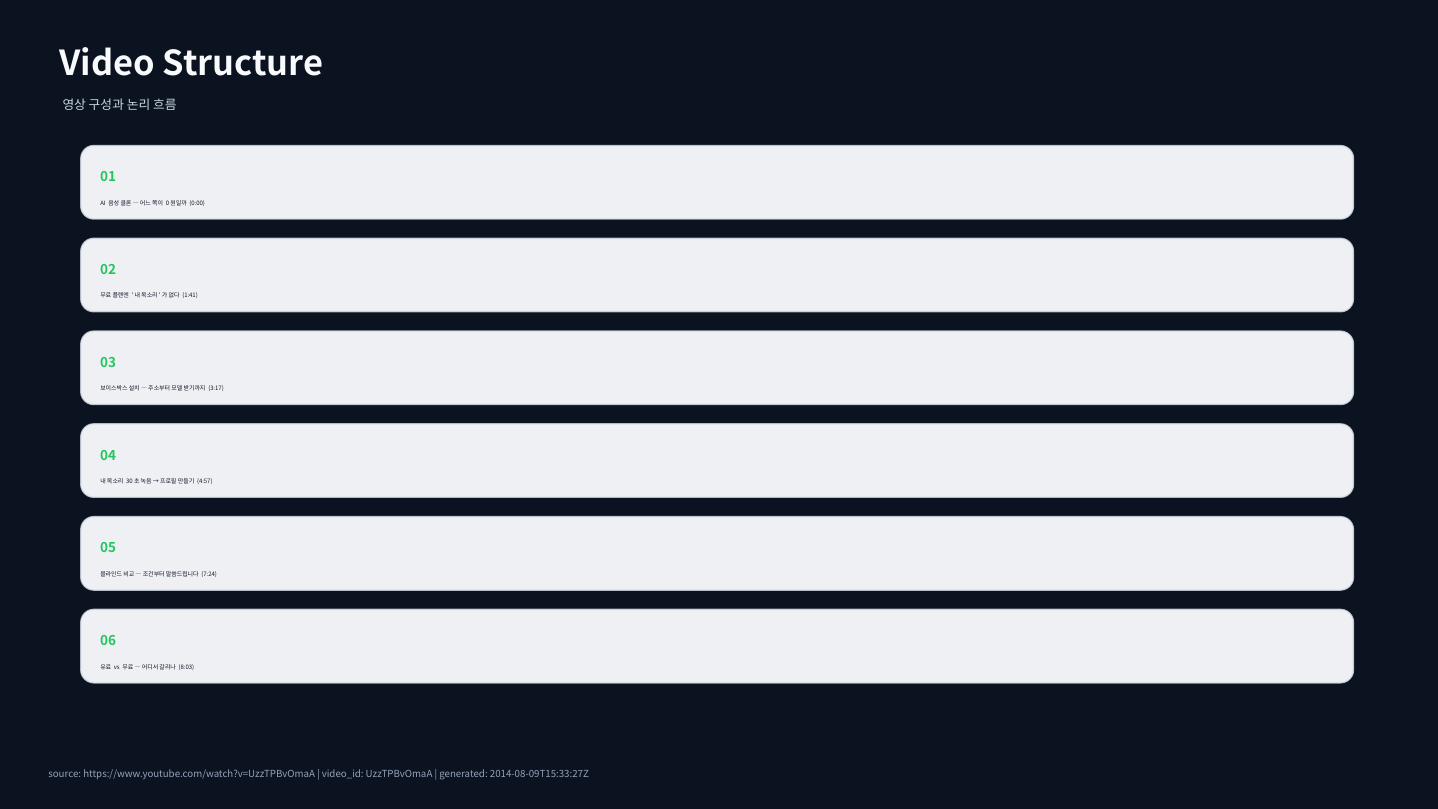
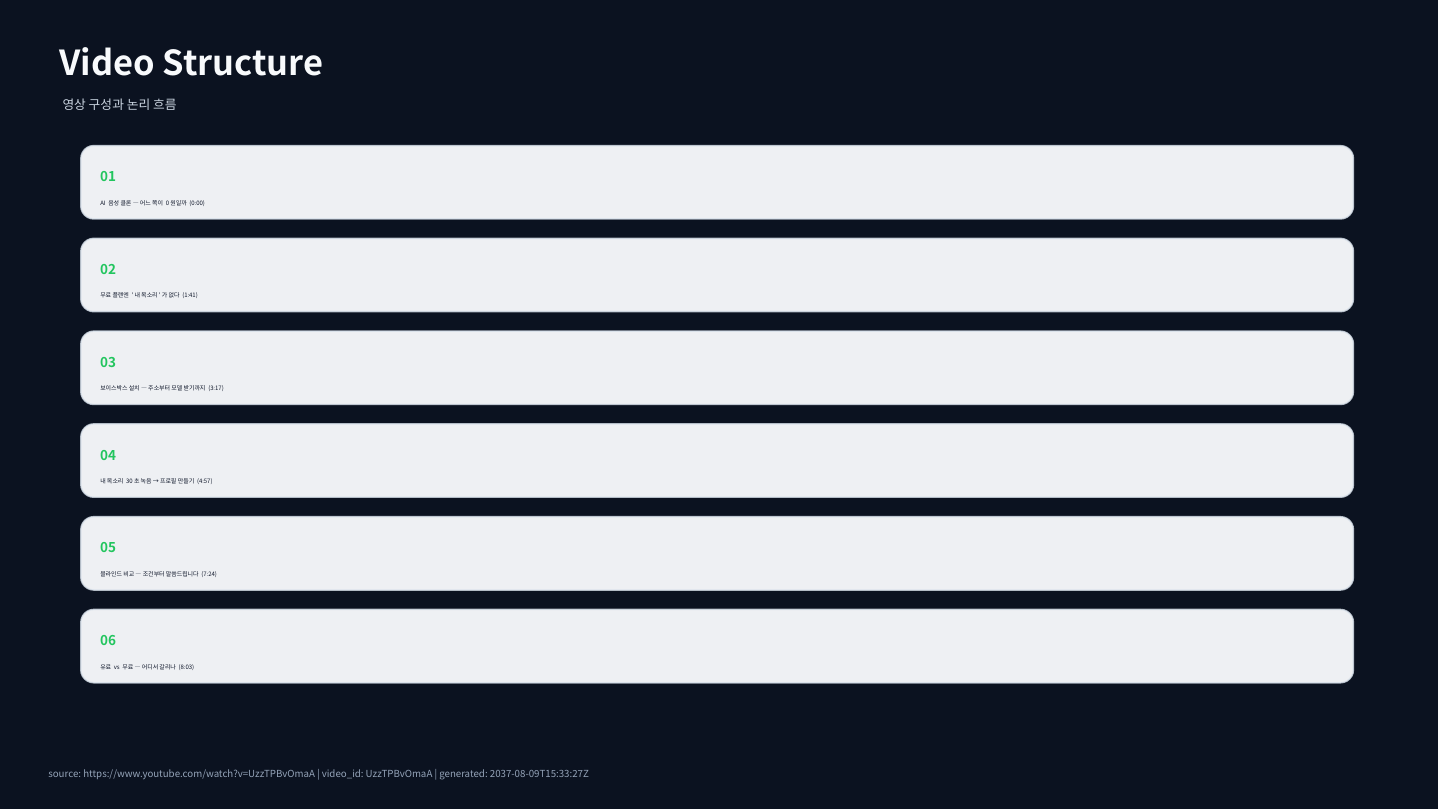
2014-08-09T15:33:27Z: 2014-08-09T15:33:27Z -> 2037-08-09T15:33:27Z (539, 774)
